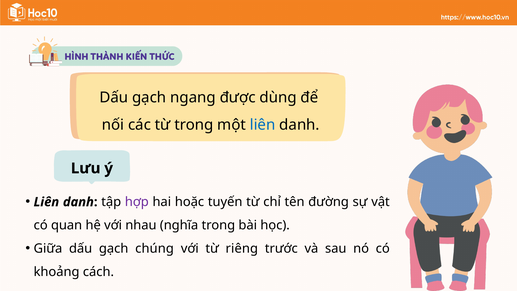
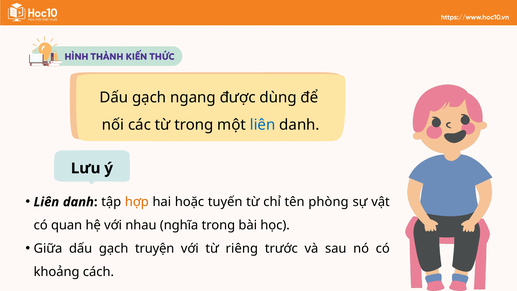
hợp colour: purple -> orange (137, 202)
đường: đường -> phòng (328, 202)
chúng: chúng -> truyện (155, 248)
